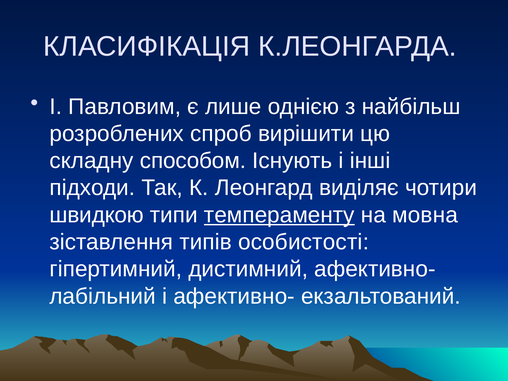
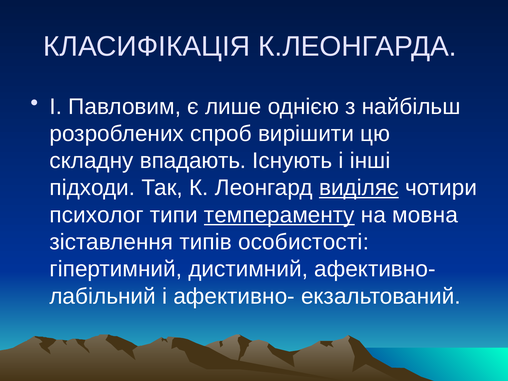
способом: способом -> впадають (193, 161)
виділяє underline: none -> present (359, 188)
швидкою: швидкою -> психолог (97, 215)
